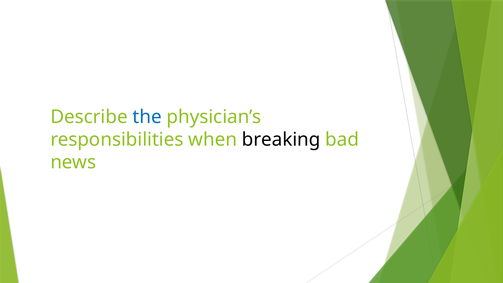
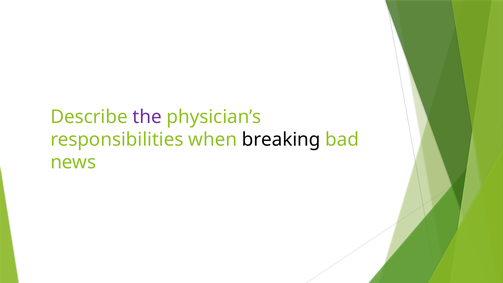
the colour: blue -> purple (147, 117)
